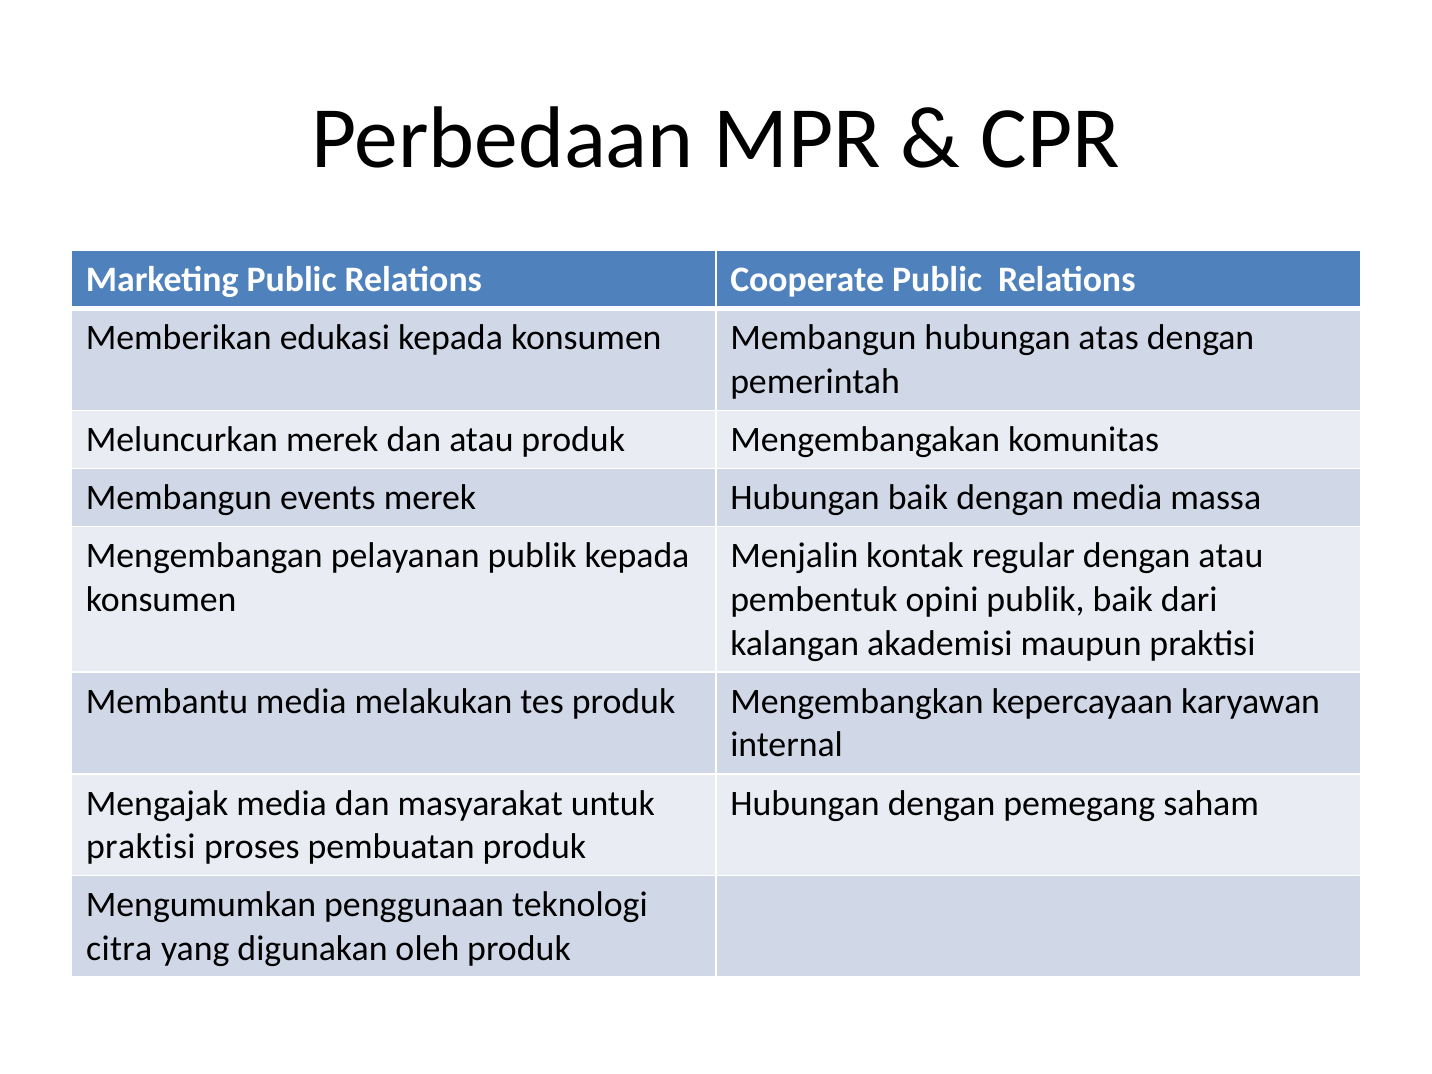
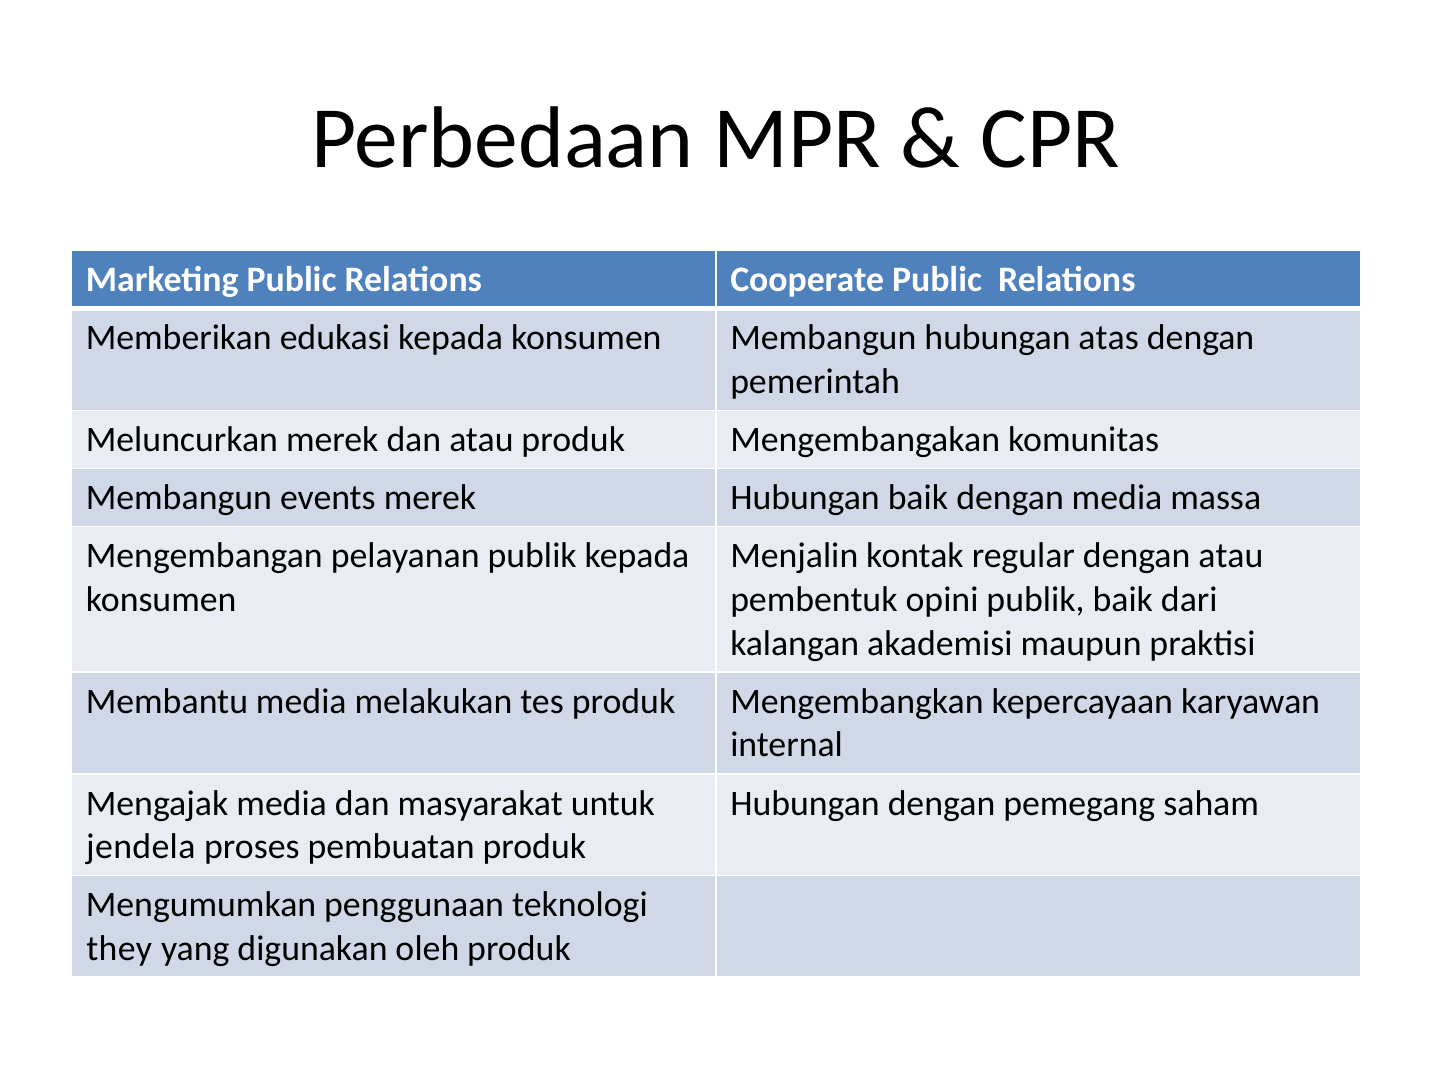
praktisi: praktisi -> jendela (141, 847)
citra: citra -> they (119, 949)
